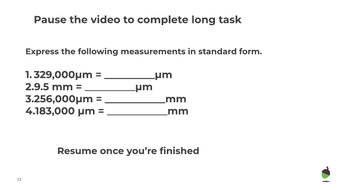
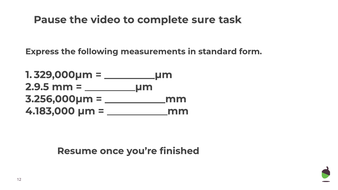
long: long -> sure (204, 20)
